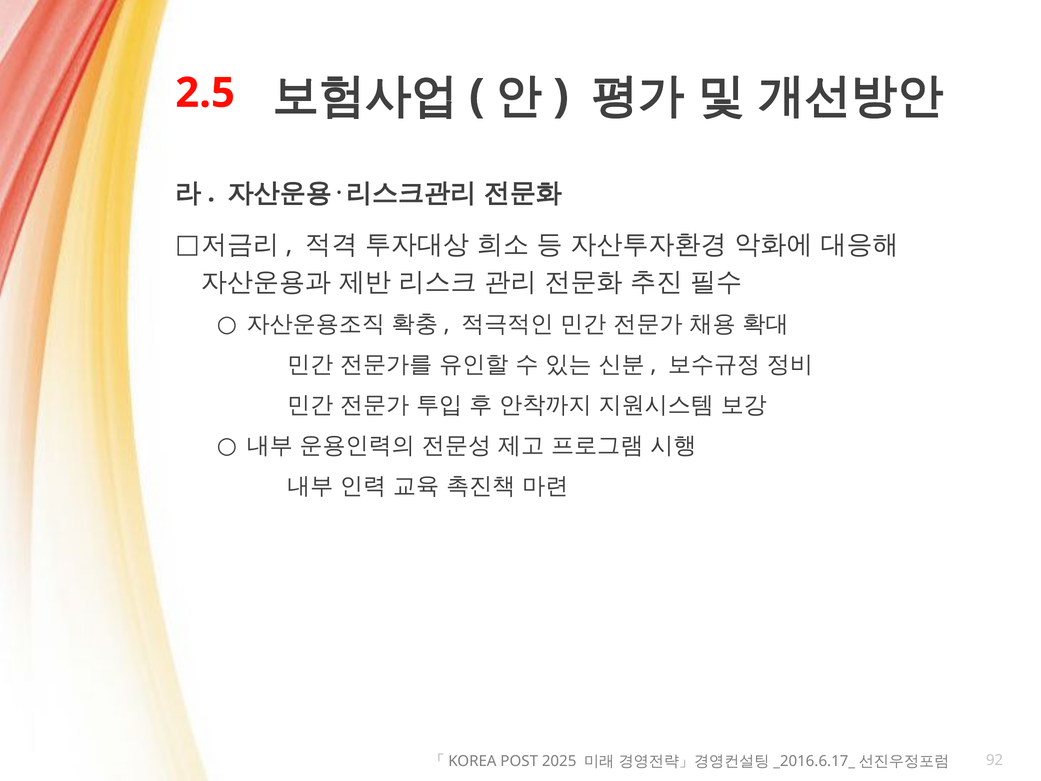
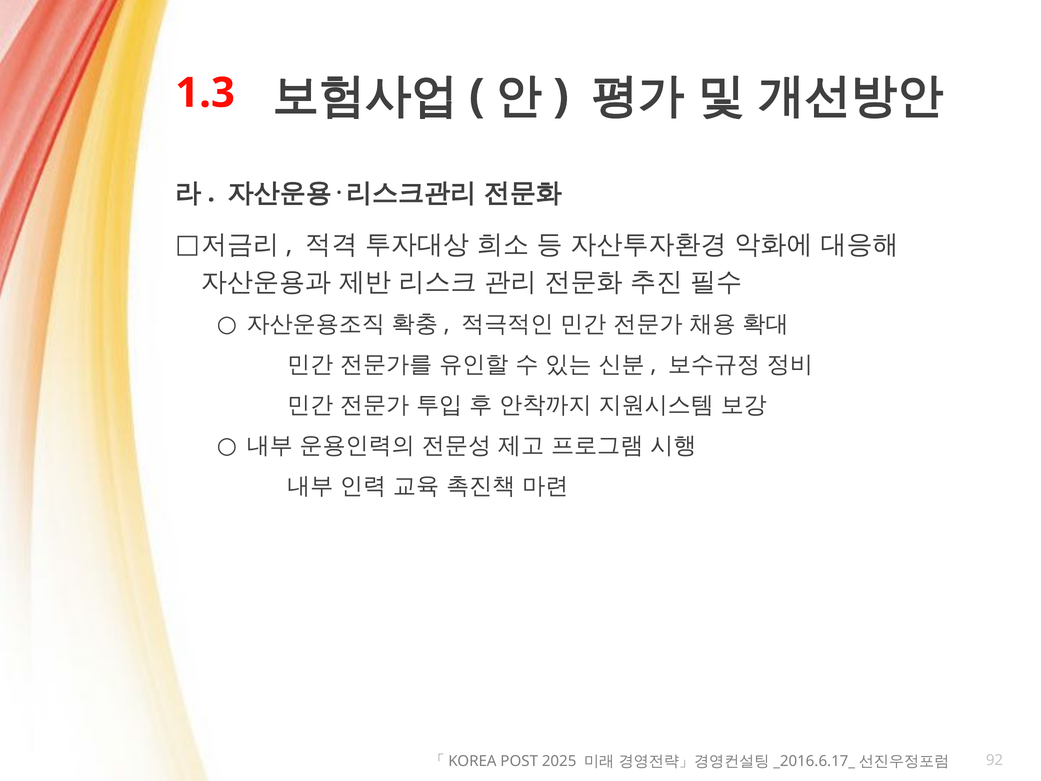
2.5: 2.5 -> 1.3 (205, 93)
